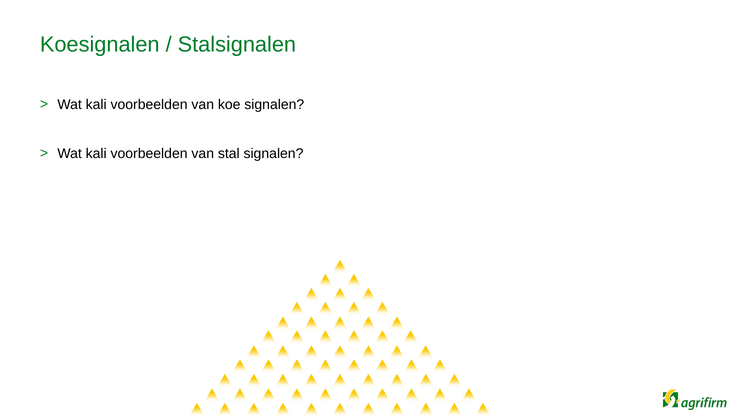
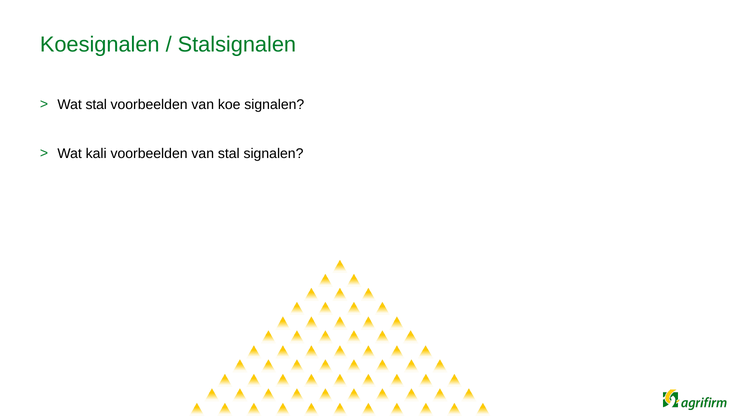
kali: kali -> stal (96, 105)
